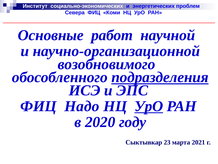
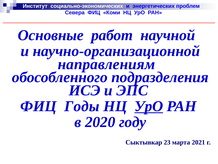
возобновимого: возобновимого -> направлениям (106, 64)
подразделения underline: present -> none (160, 77)
Надо: Надо -> Годы (82, 106)
